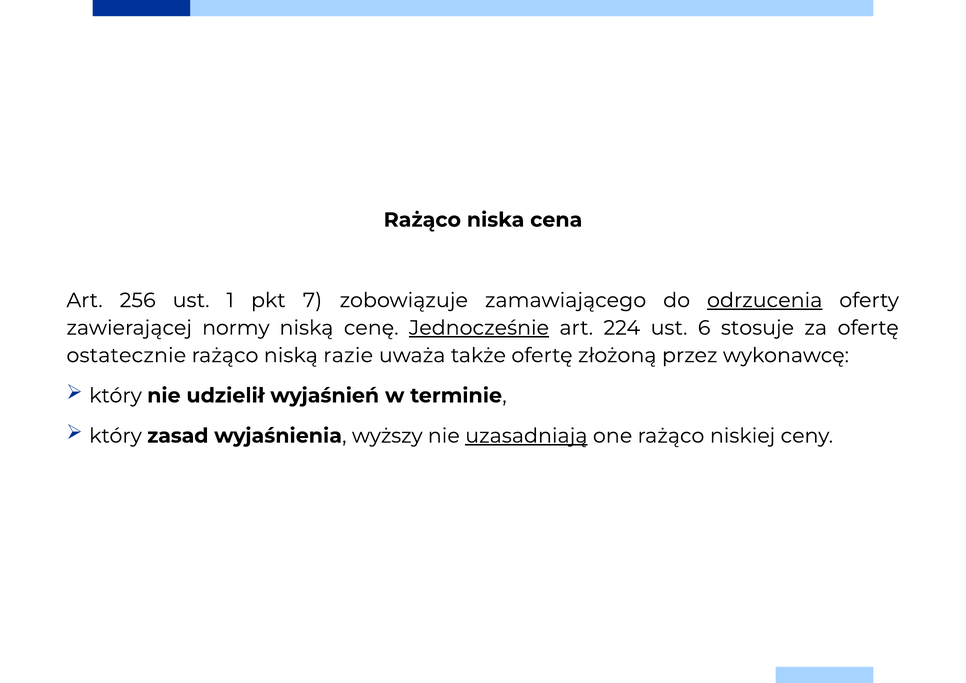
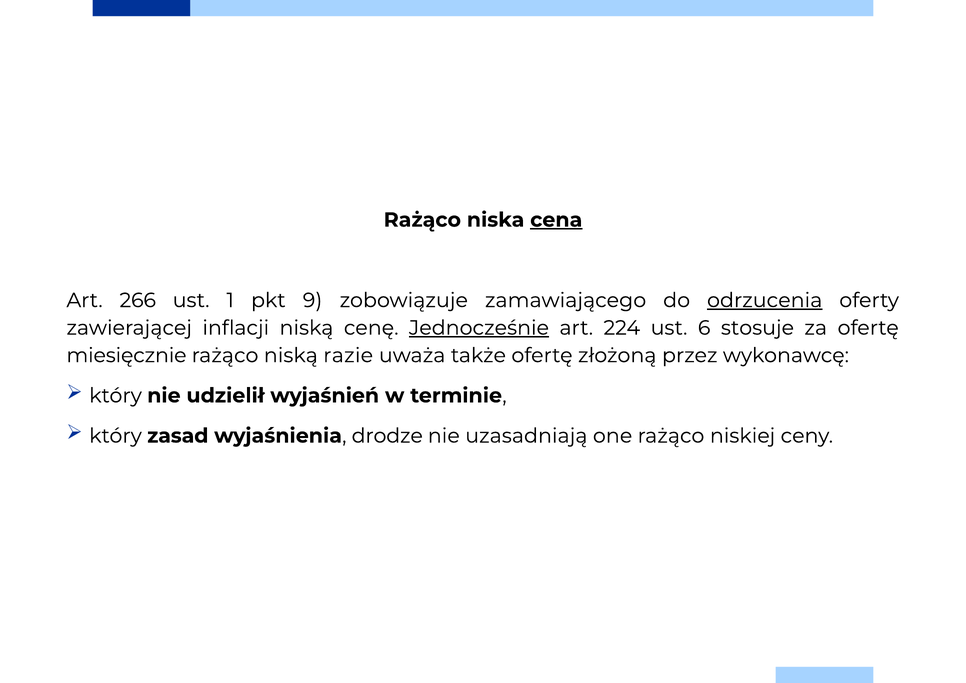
cena underline: none -> present (556, 220)
256: 256 -> 266 (138, 300)
7: 7 -> 9 (313, 300)
normy: normy -> inflacji (236, 328)
ostatecznie: ostatecznie -> miesięcznie (126, 355)
wyższy: wyższy -> drodze (387, 436)
uzasadniają underline: present -> none (526, 436)
